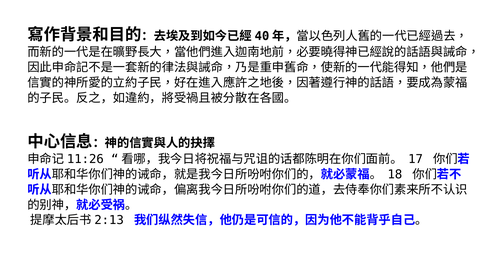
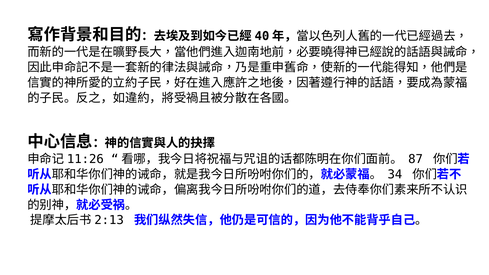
17: 17 -> 87 (416, 159)
18: 18 -> 34 (395, 174)
